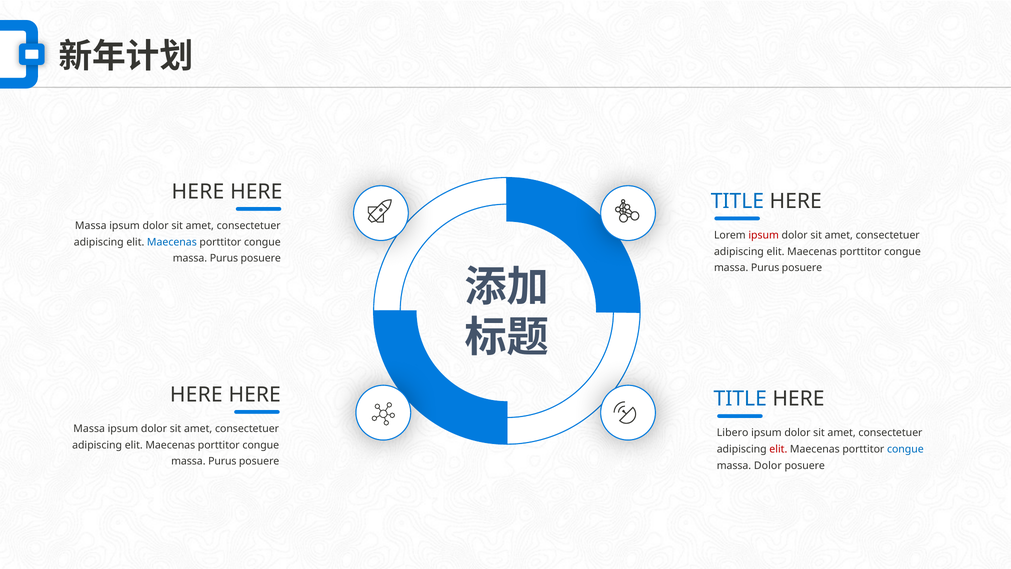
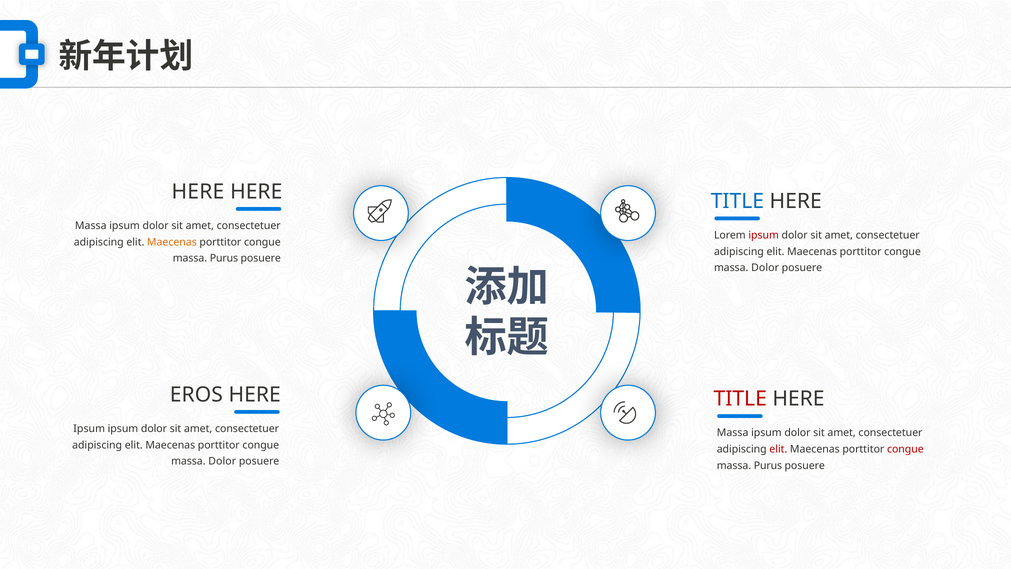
Maecenas colour: blue -> orange (172, 242)
Purus: Purus -> Dolor (765, 268)
HERE: HERE -> EROS (196, 394)
TITLE colour: blue -> red (740, 398)
Massa: Massa -> Ipsum (89, 428)
Libero: Libero -> Massa (733, 432)
congue colour: blue -> red (905, 449)
Purus: Purus -> Dolor (222, 461)
Dolor: Dolor -> Purus (768, 465)
